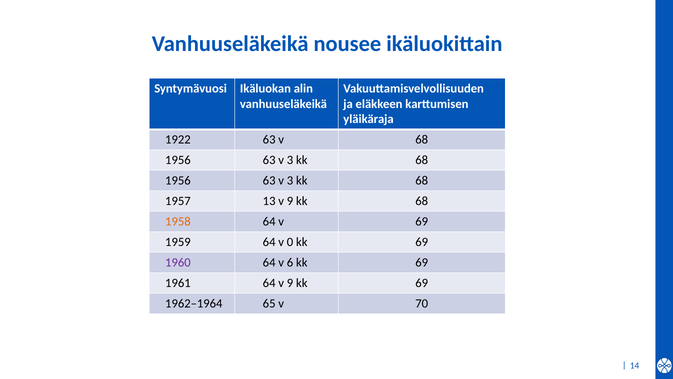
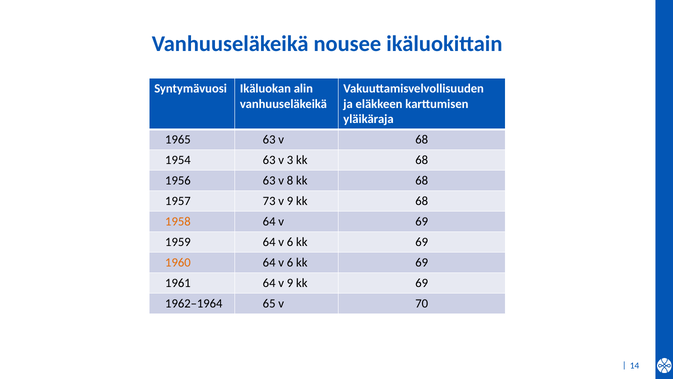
1922: 1922 -> 1965 (178, 140)
1956: 1956 -> 1954 (178, 160)
3: 3 -> 8 (290, 181)
13: 13 -> 73 (269, 201)
1959 64 v 0: 0 -> 6 (290, 242)
1960 colour: purple -> orange (178, 262)
